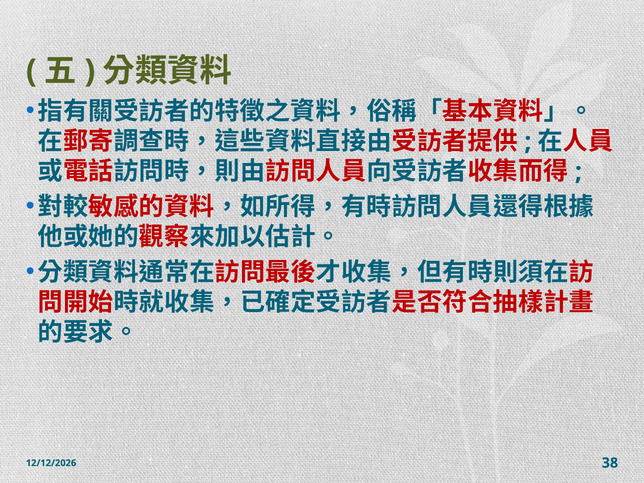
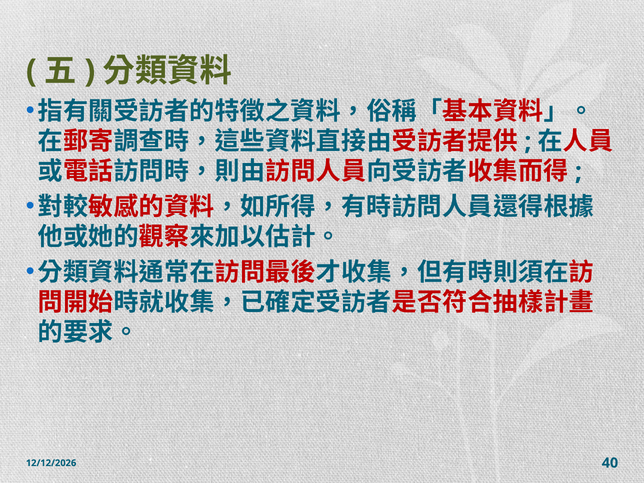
38: 38 -> 40 (610, 463)
